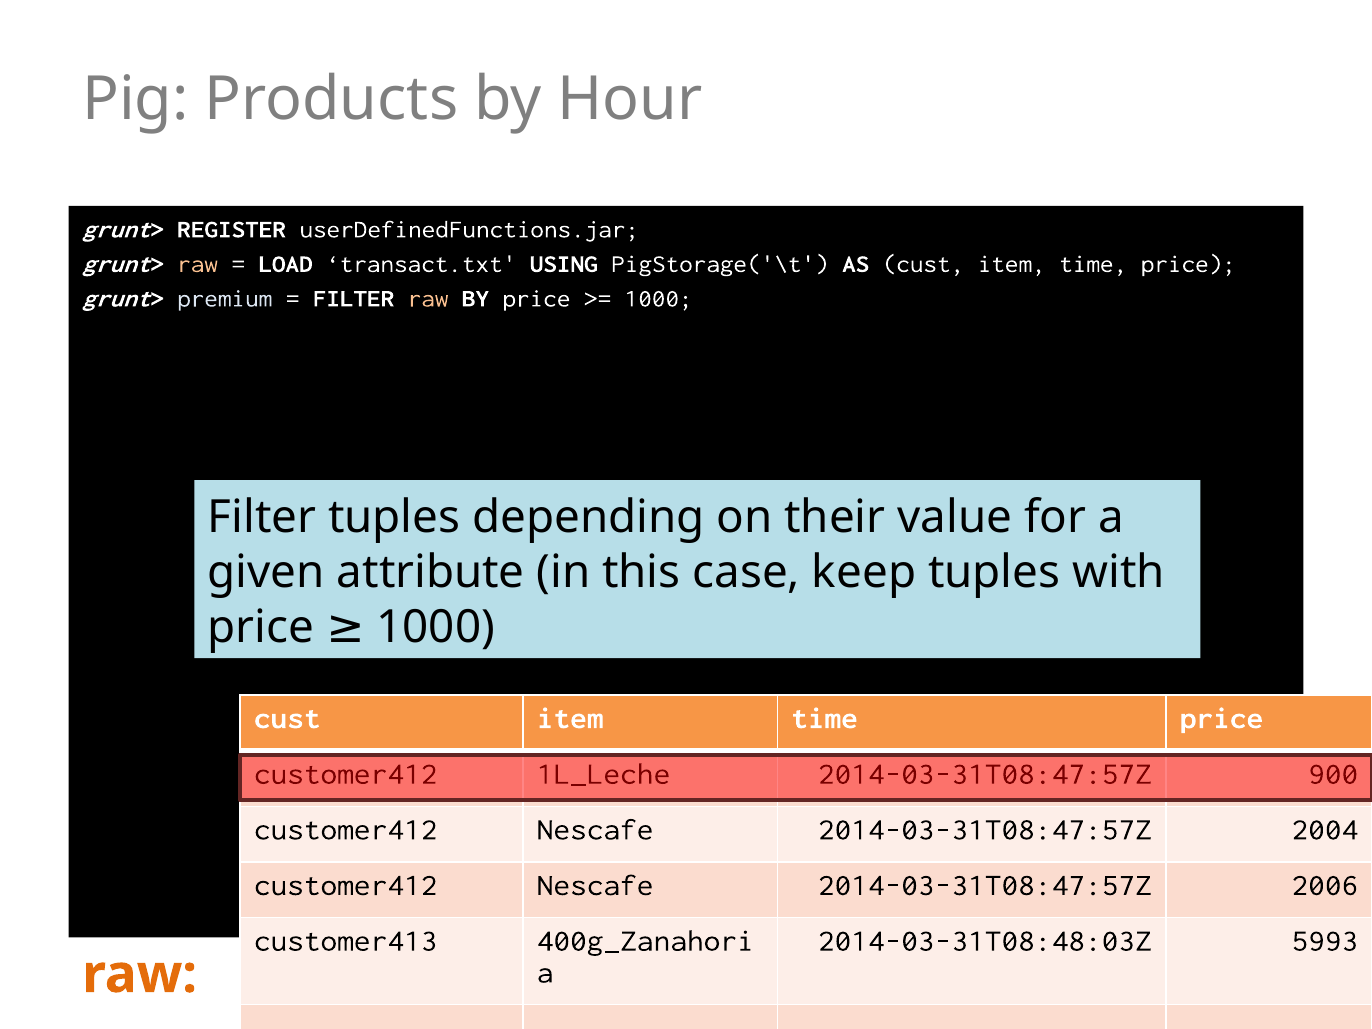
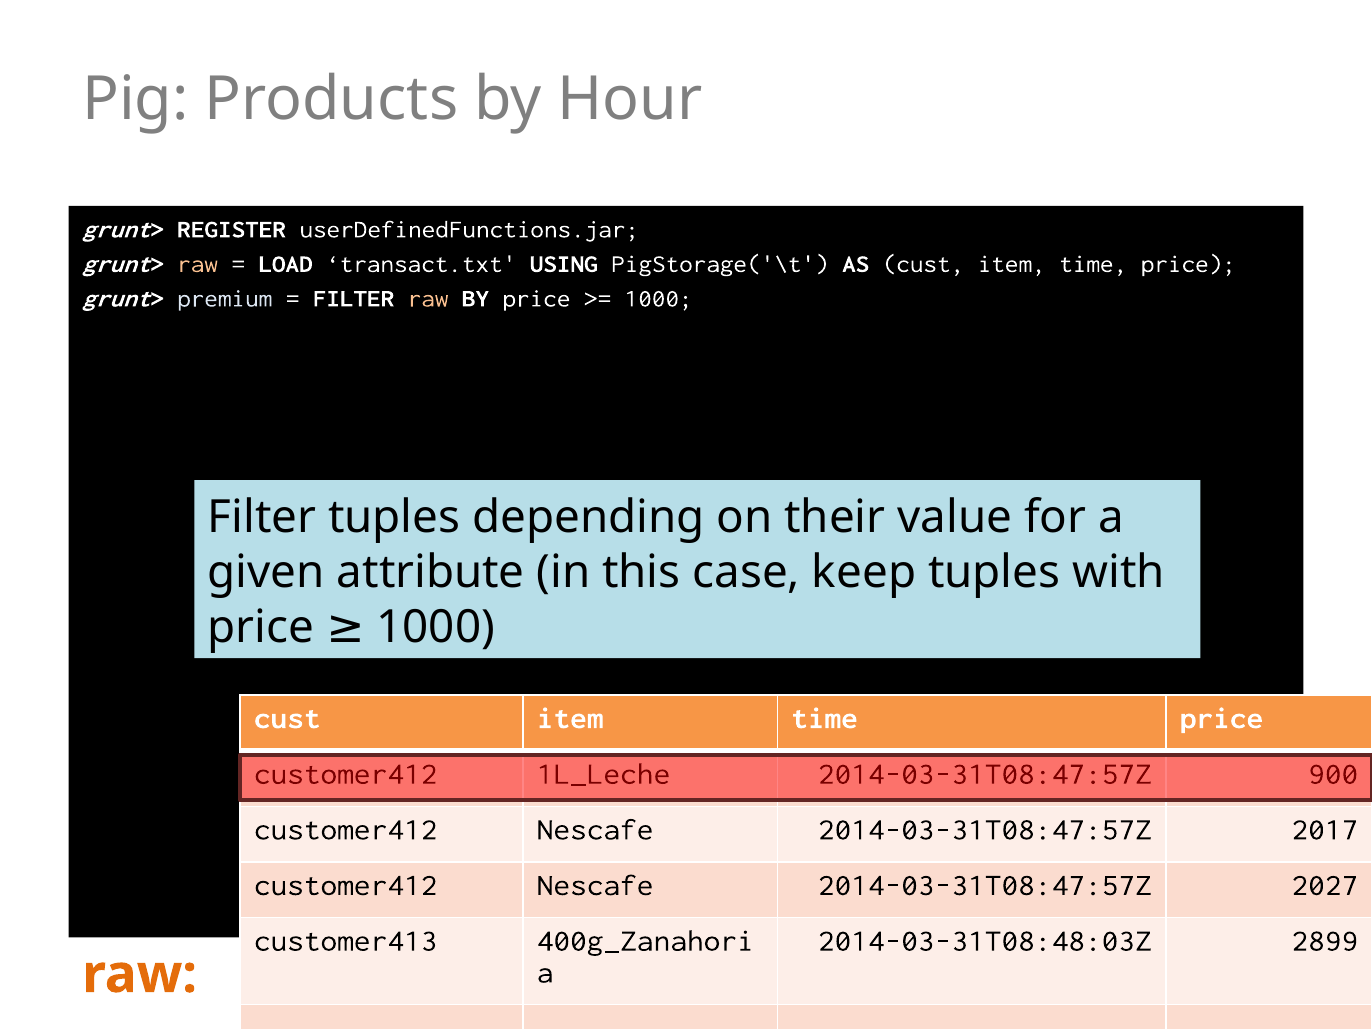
2004: 2004 -> 2017 (1325, 829)
2006: 2006 -> 2027 (1325, 885)
5993: 5993 -> 2899 (1325, 941)
